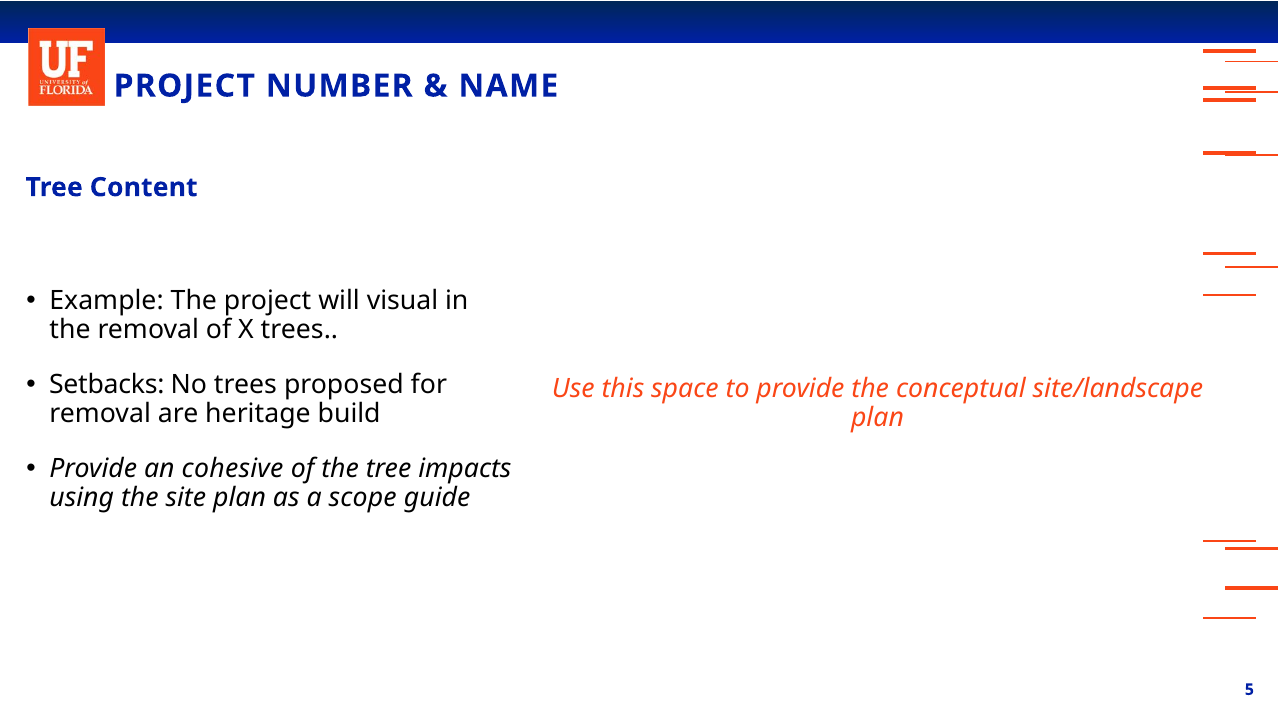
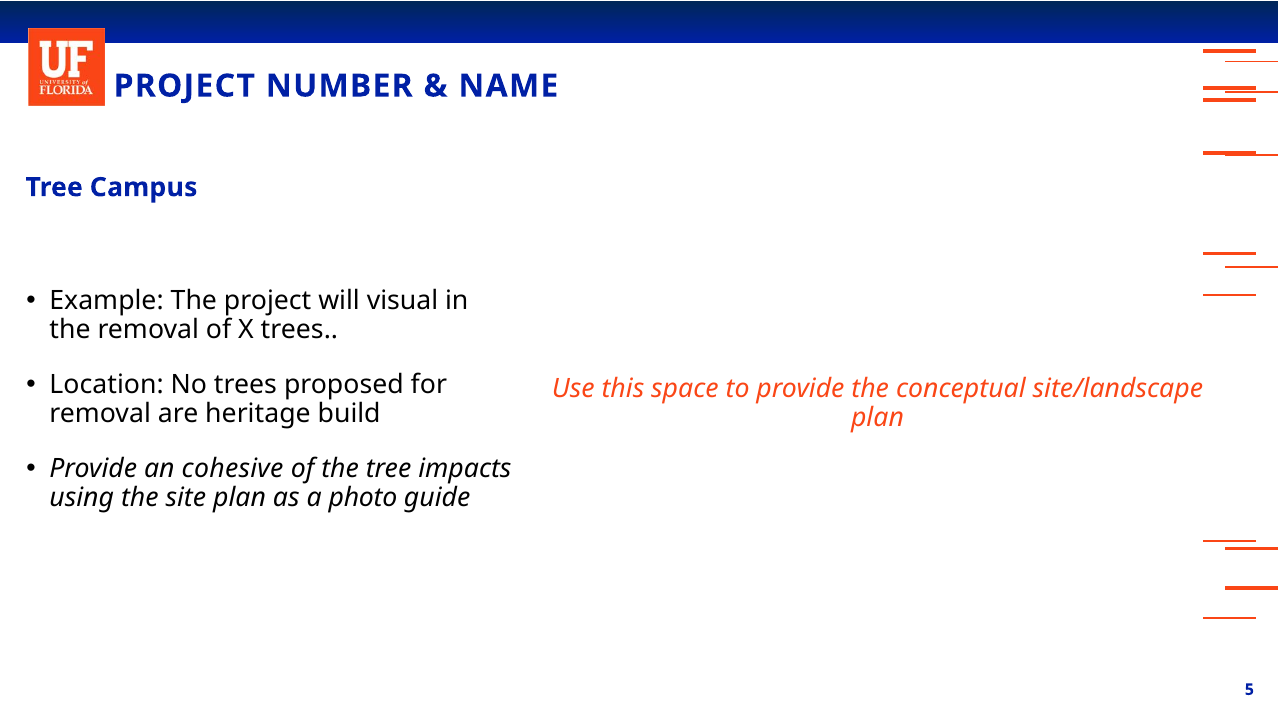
Content: Content -> Campus (144, 187)
Setbacks: Setbacks -> Location (107, 385)
scope: scope -> photo (363, 498)
